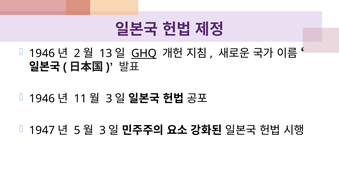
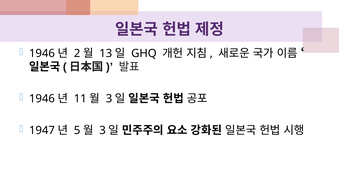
GHQ underline: present -> none (144, 53)
